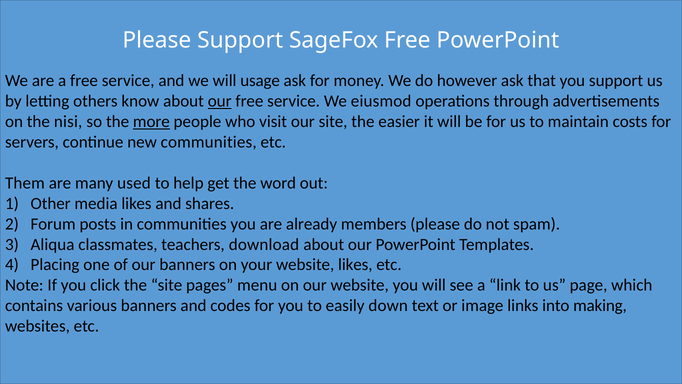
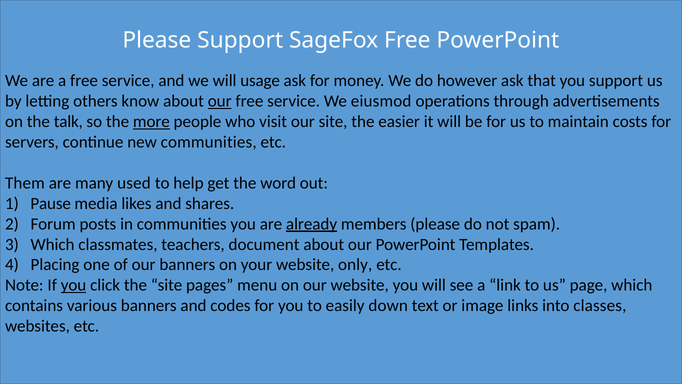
nisi: nisi -> talk (68, 121)
Other: Other -> Pause (51, 203)
already underline: none -> present (312, 224)
Aliqua: Aliqua -> Which (53, 244)
download: download -> document (264, 244)
website likes: likes -> only (355, 265)
you underline: none -> present (74, 285)
making: making -> classes (600, 306)
